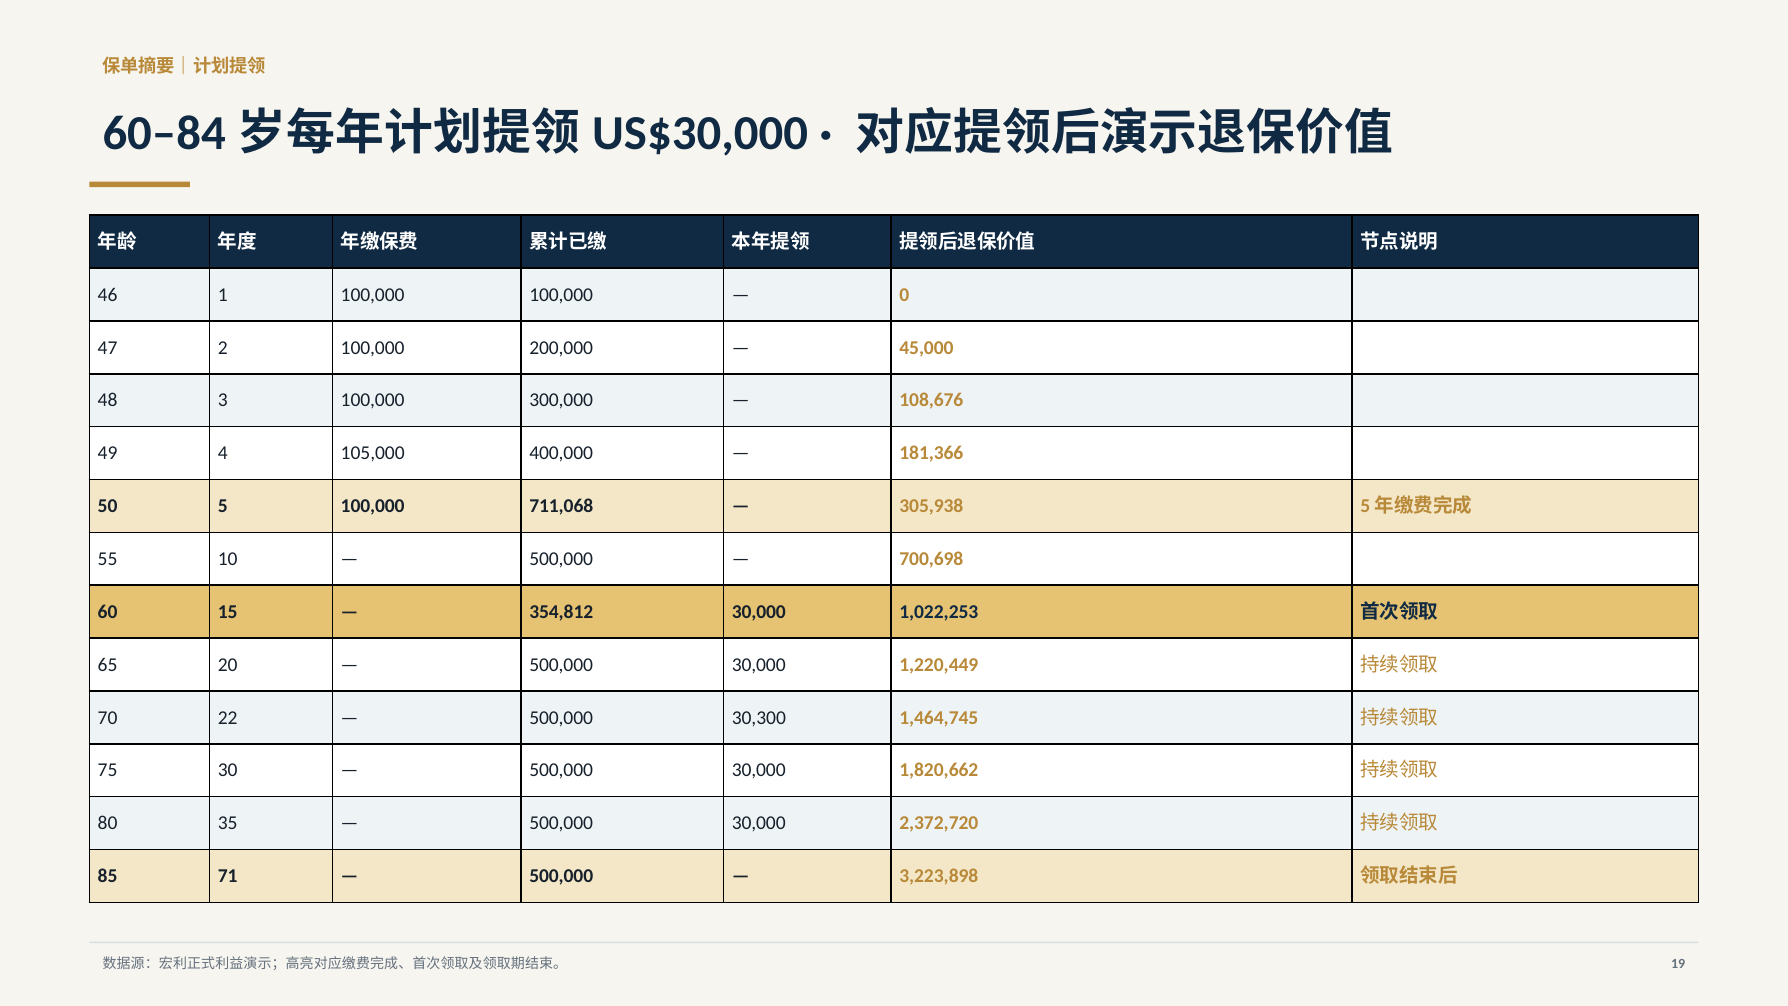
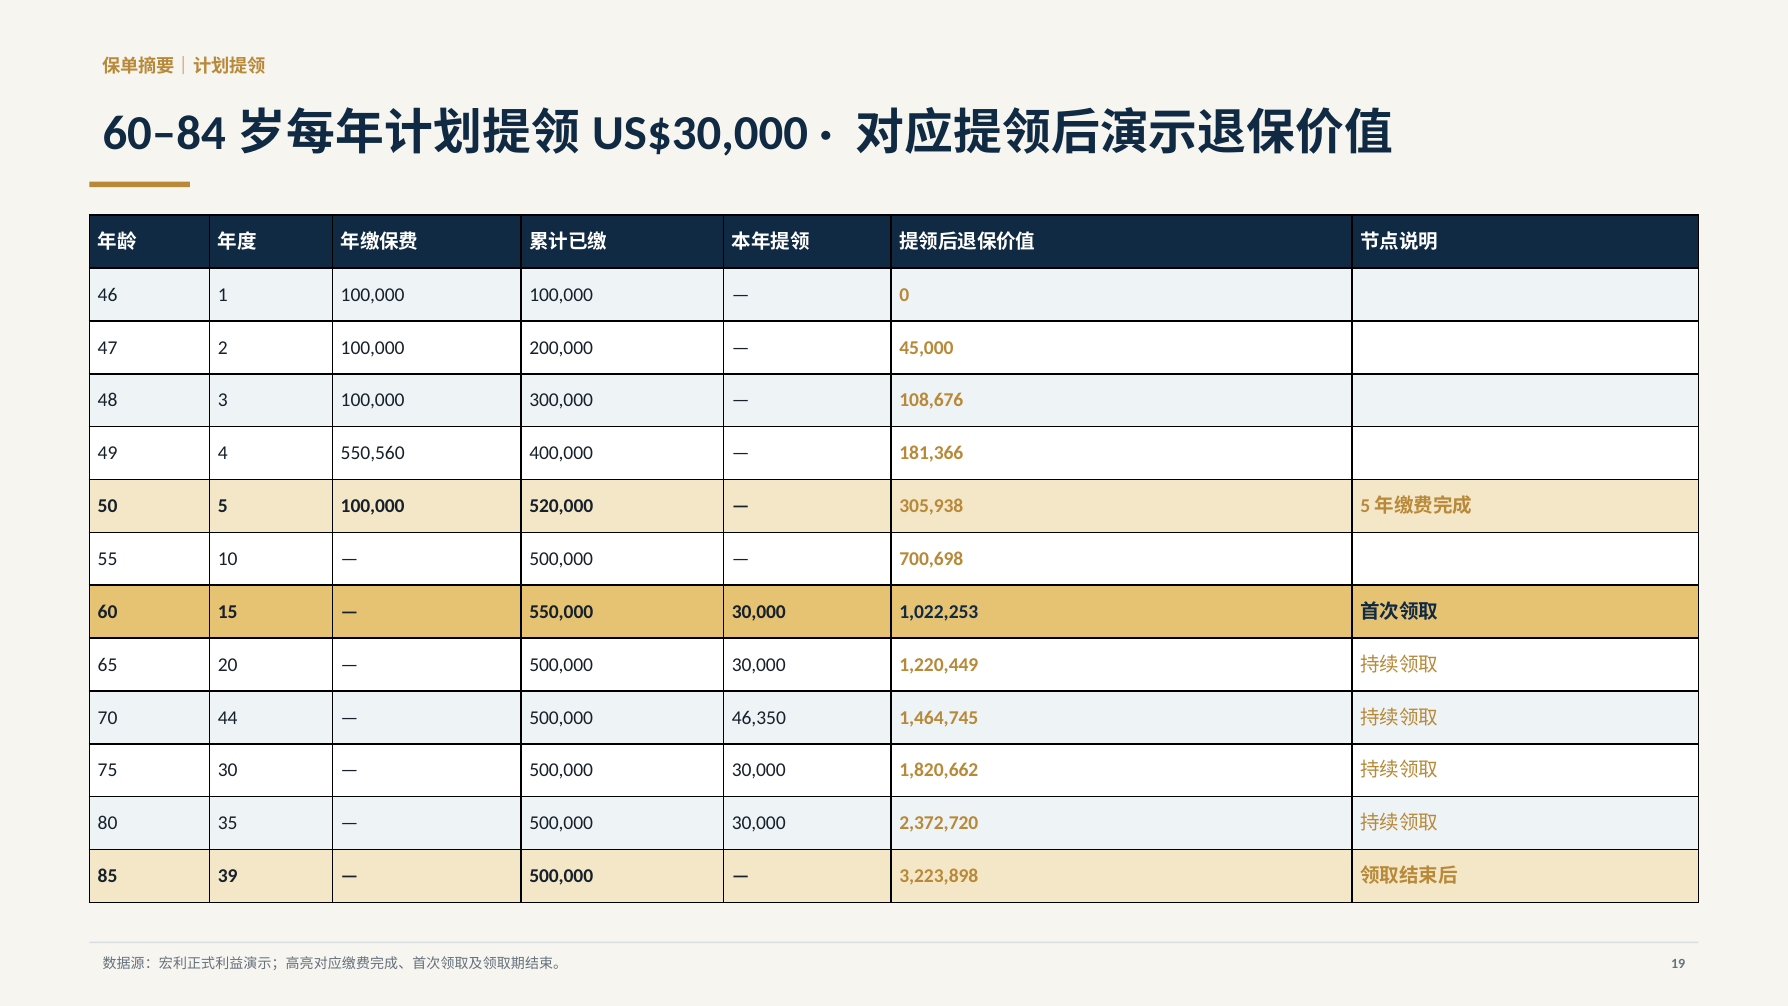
105,000: 105,000 -> 550,560 (373, 453)
711,068: 711,068 -> 520,000 (561, 506)
354,812: 354,812 -> 550,000 (561, 612)
22: 22 -> 44 (228, 717)
30,300: 30,300 -> 46,350 (759, 717)
71: 71 -> 39 (228, 876)
